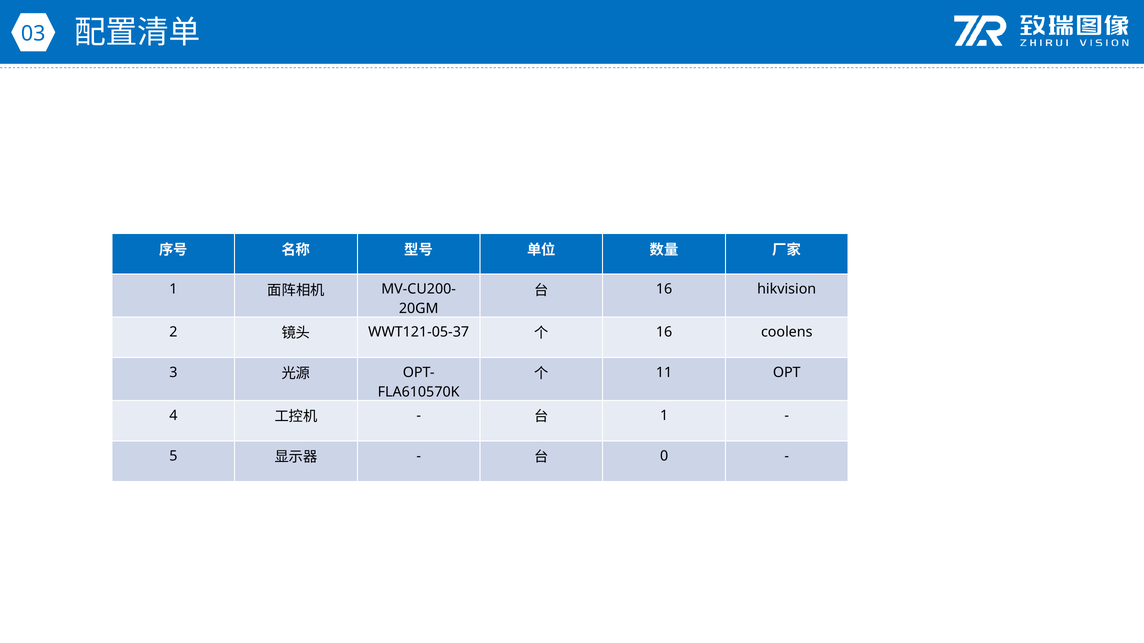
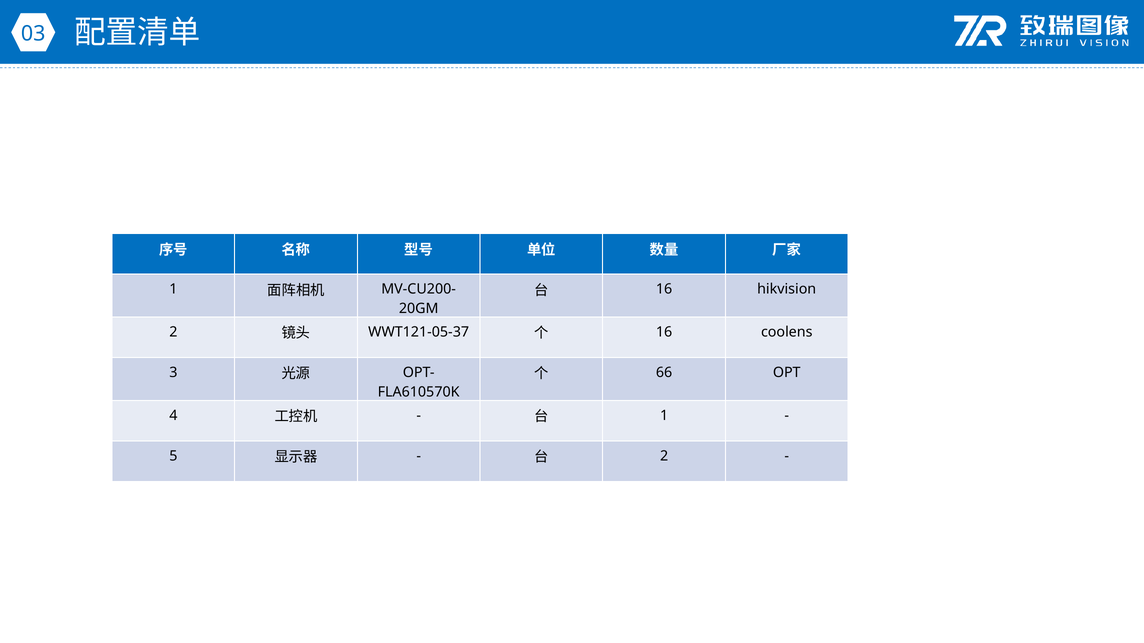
11: 11 -> 66 (664, 373)
0: 0 -> 2 (664, 456)
